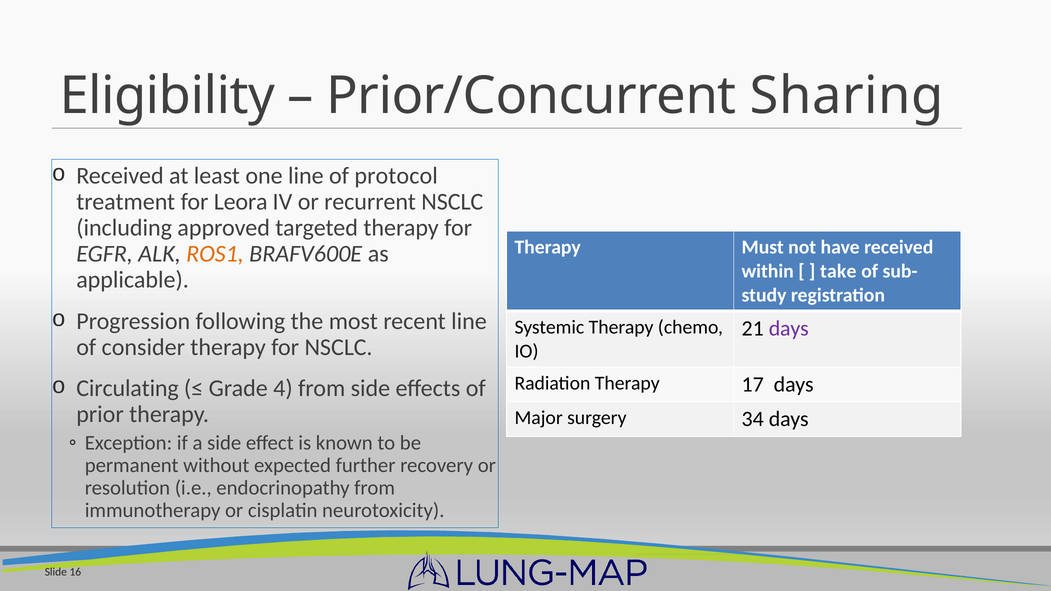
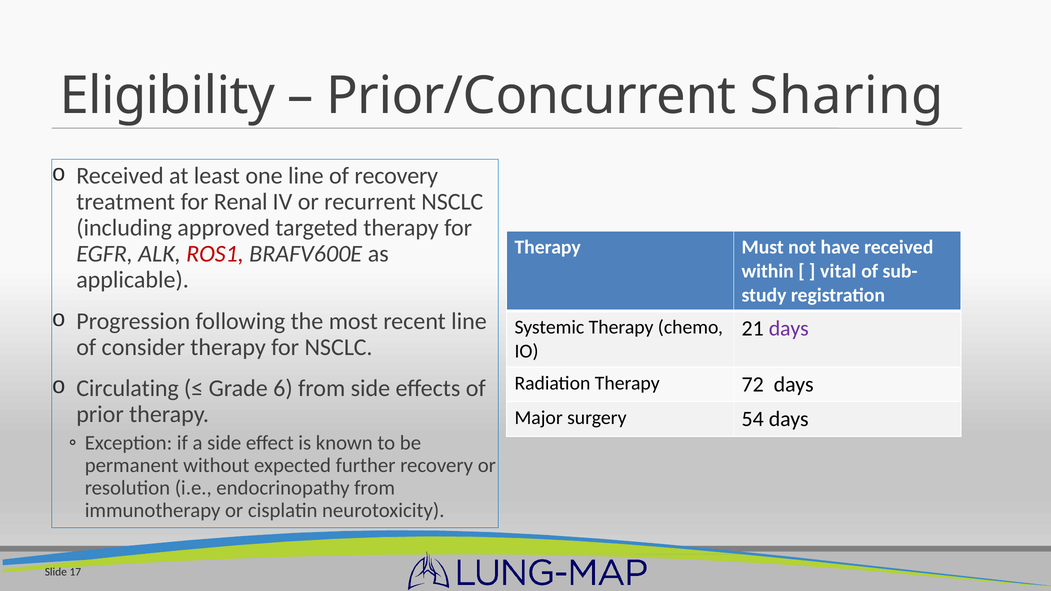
of protocol: protocol -> recovery (396, 176)
Leora: Leora -> Renal (241, 202)
ROS1 colour: orange -> red (215, 254)
take: take -> vital (838, 271)
17: 17 -> 72 (753, 385)
4: 4 -> 6 (283, 389)
34: 34 -> 54 (753, 419)
16: 16 -> 17 (75, 572)
